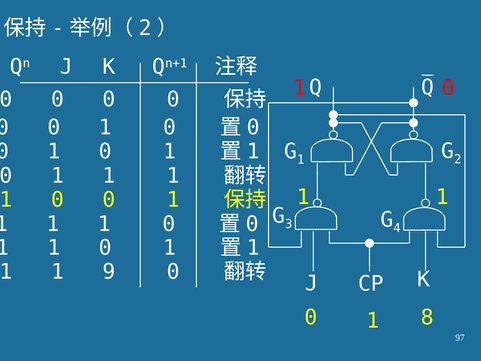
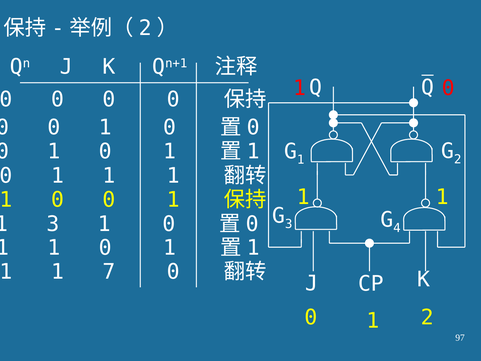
1: 1 -> 3 (53, 224)
9: 9 -> 7 (109, 272)
0 8: 8 -> 2 (427, 317)
